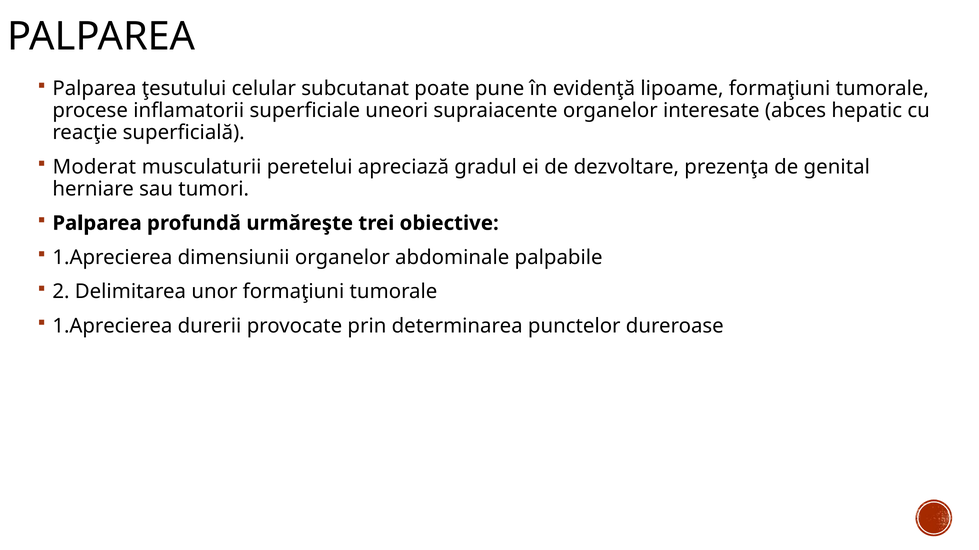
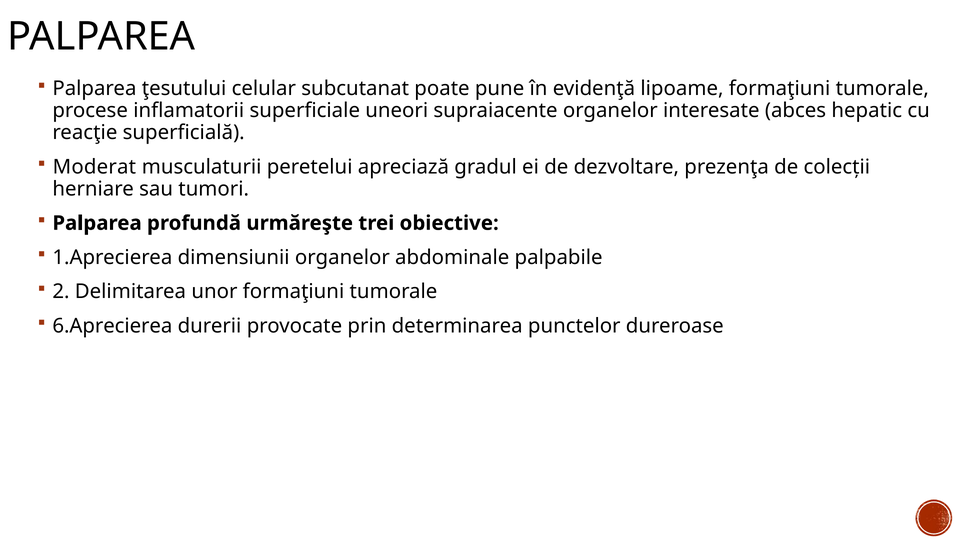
genital: genital -> colecții (837, 167)
1.Aprecierea: 1.Aprecierea -> 6.Aprecierea (112, 326)
